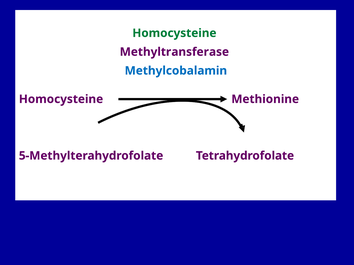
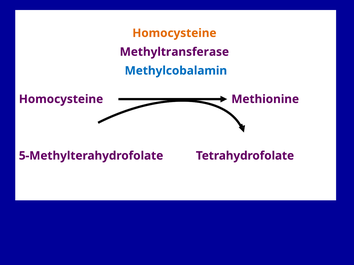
Homocysteine colour: green -> orange (174, 33)
